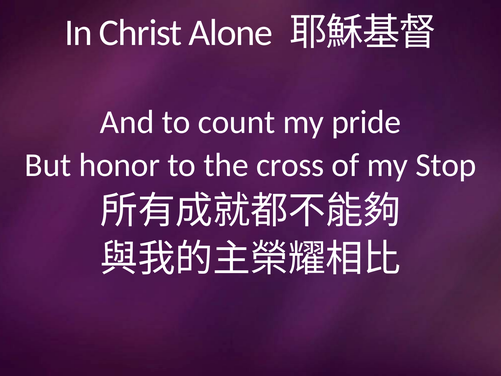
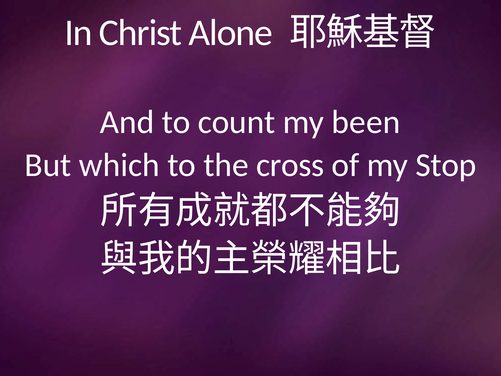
pride: pride -> been (366, 122)
honor: honor -> which (119, 165)
